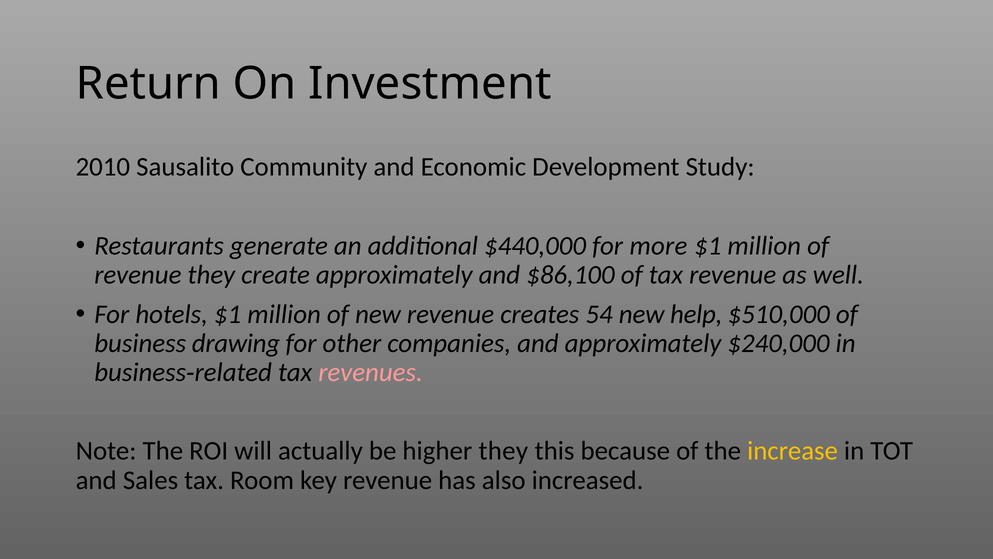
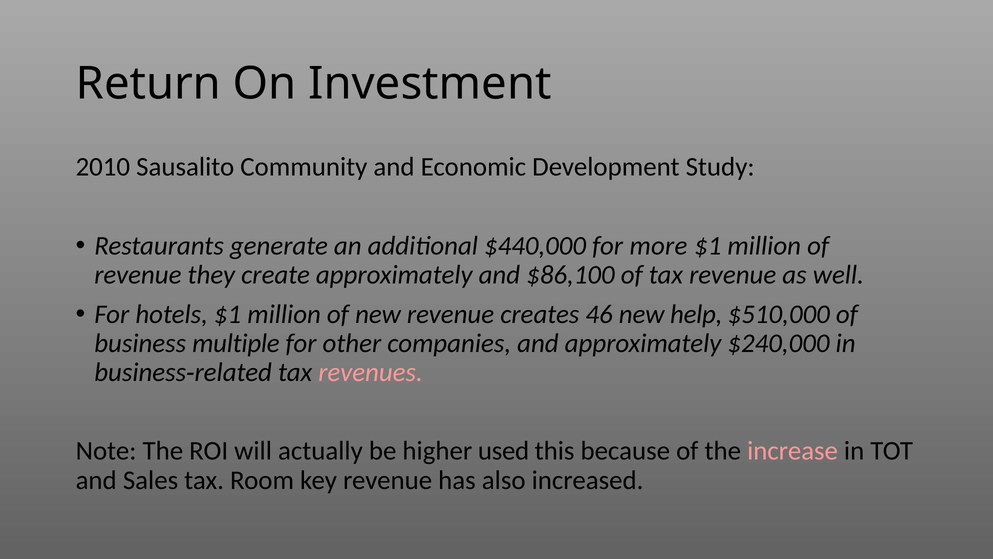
54: 54 -> 46 (599, 314)
drawing: drawing -> multiple (236, 343)
higher they: they -> used (504, 451)
increase colour: yellow -> pink (793, 451)
